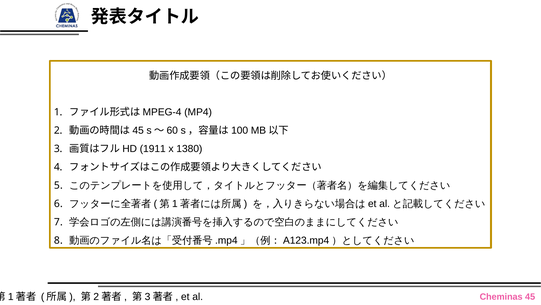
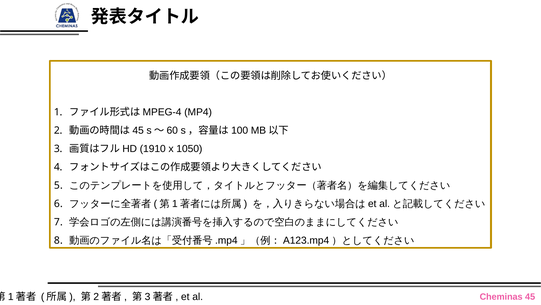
1911: 1911 -> 1910 (153, 149)
1380: 1380 -> 1050 (189, 149)
